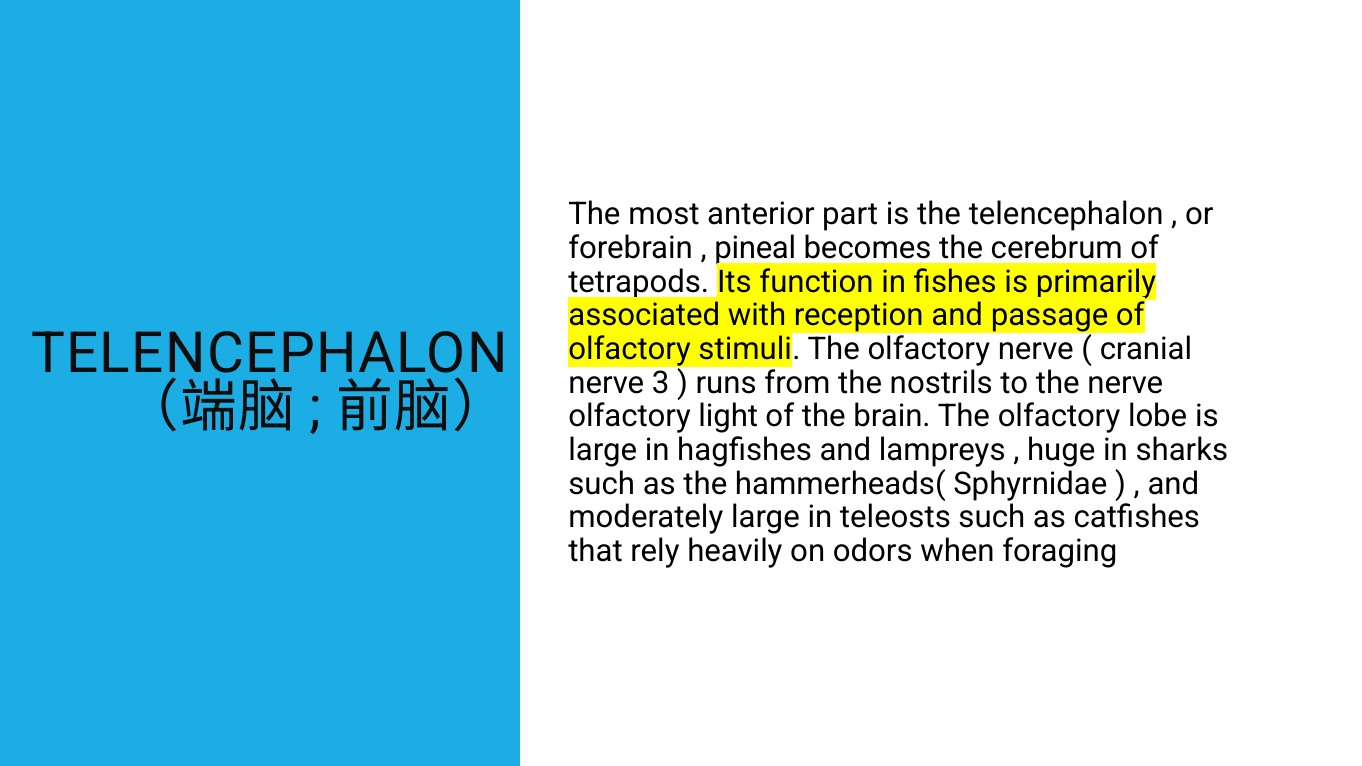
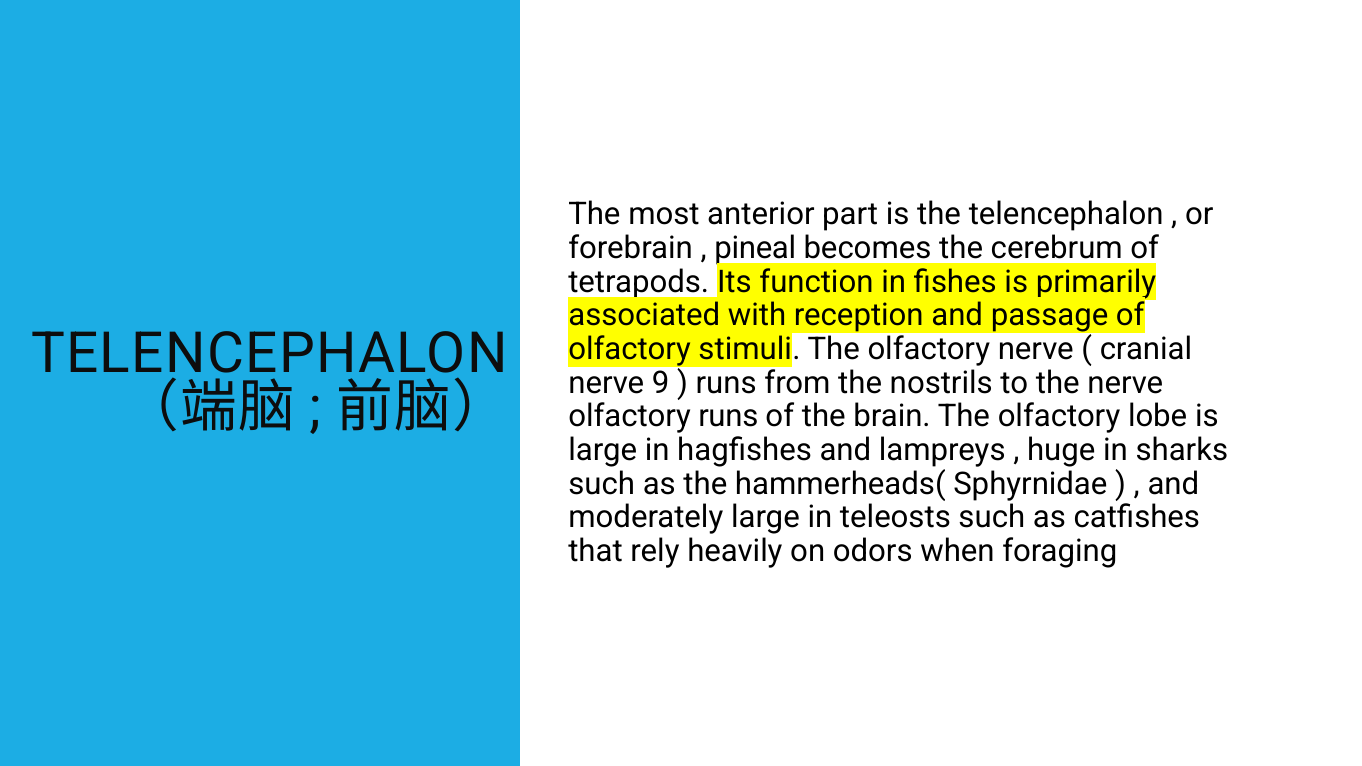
3: 3 -> 9 (661, 383)
olfactory light: light -> runs (728, 416)
